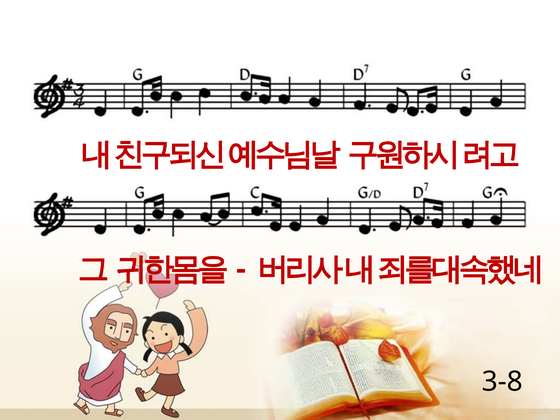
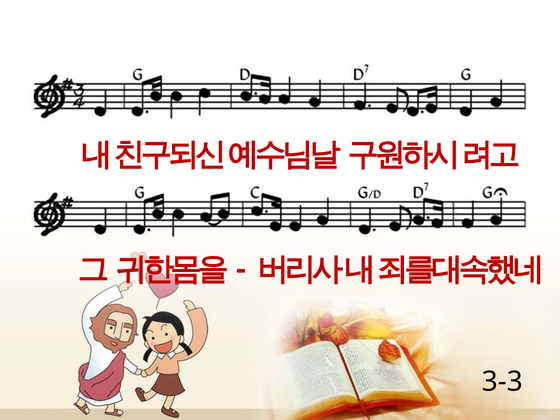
3-8: 3-8 -> 3-3 (502, 382)
